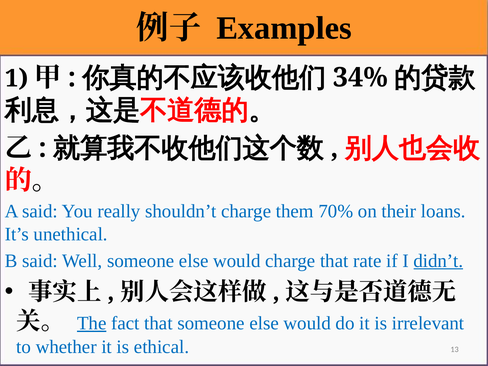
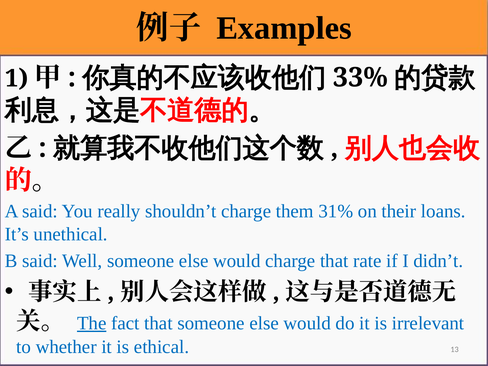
34%: 34% -> 33% (360, 77)
70%: 70% -> 31% (336, 211)
didn’t underline: present -> none (438, 261)
